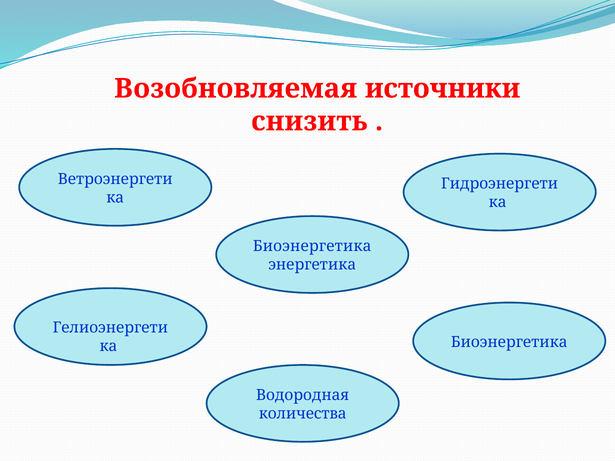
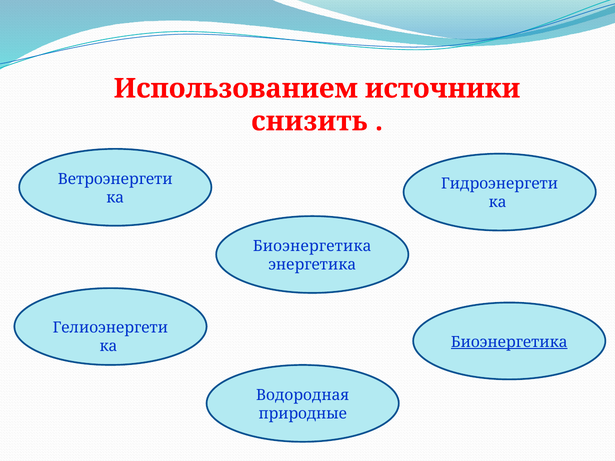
Возобновляемая: Возобновляемая -> Использованием (236, 89)
Биоэнергетика underline: none -> present (509, 342)
количества: количества -> природные (303, 414)
